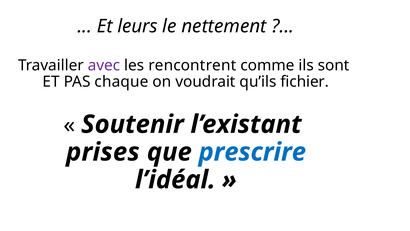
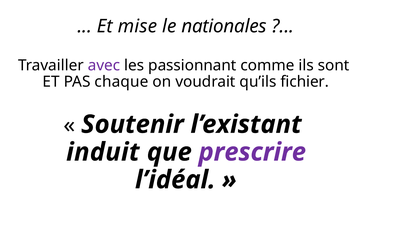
leurs: leurs -> mise (137, 26)
nettement: nettement -> nationales (224, 26)
rencontrent: rencontrent -> passionnant (192, 65)
prises: prises -> induit (103, 152)
prescrire colour: blue -> purple (252, 152)
